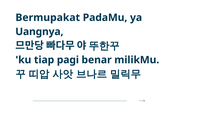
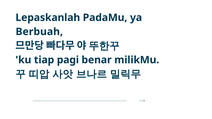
Bermupakat: Bermupakat -> Lepaskanlah (48, 18)
Uangnya: Uangnya -> Berbuah (39, 32)
